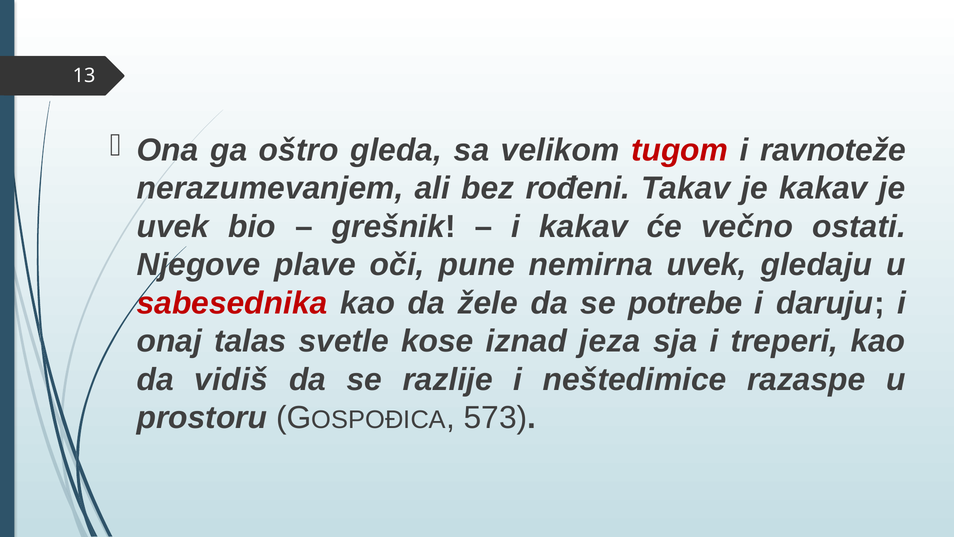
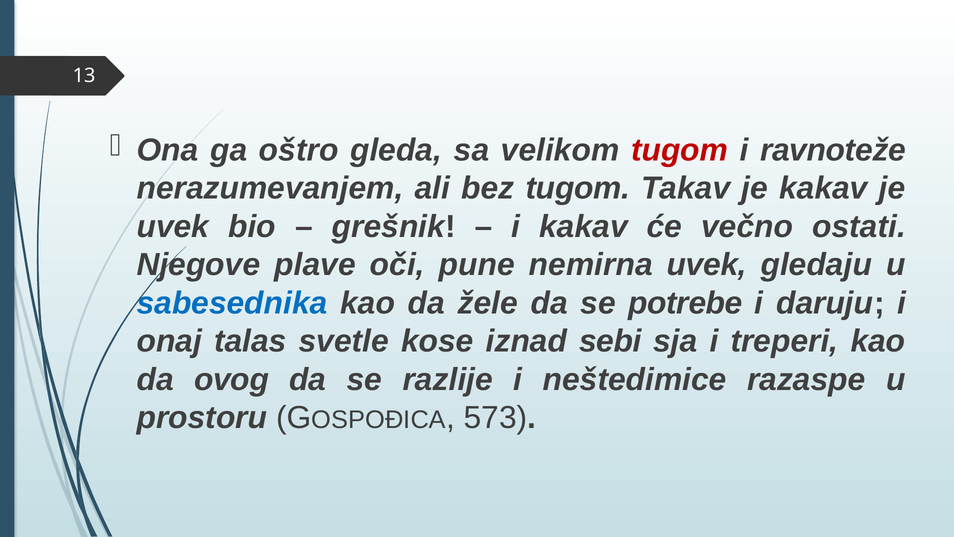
bez rođeni: rođeni -> tugom (578, 188)
sabesednika colour: red -> blue (232, 303)
jeza: jeza -> sebi (610, 341)
vidiš: vidiš -> ovog (231, 379)
